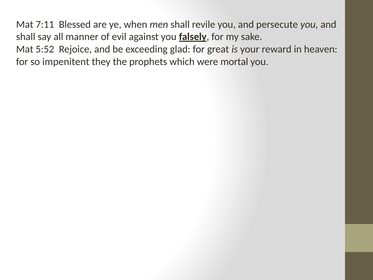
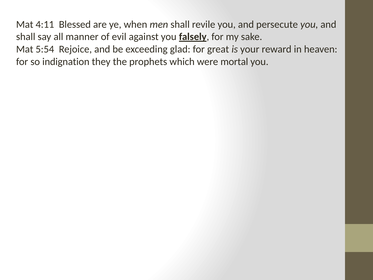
7:11: 7:11 -> 4:11 (45, 24)
5:52: 5:52 -> 5:54 (45, 49)
impenitent: impenitent -> indignation (66, 62)
